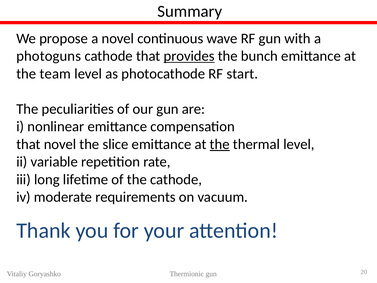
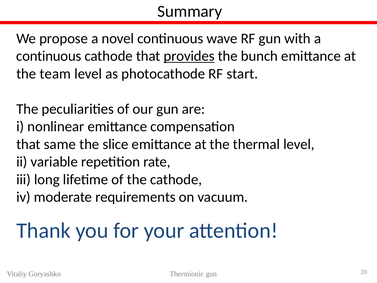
photoguns: photoguns -> continuous (49, 56)
that novel: novel -> same (60, 144)
the underline: present -> none (220, 144)
